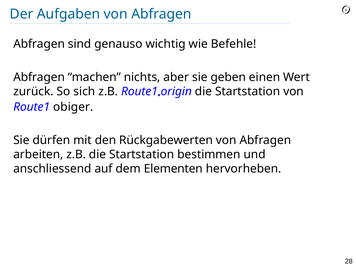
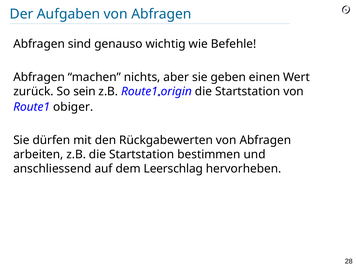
sich: sich -> sein (84, 91)
Elementen: Elementen -> Leerschlag (173, 169)
